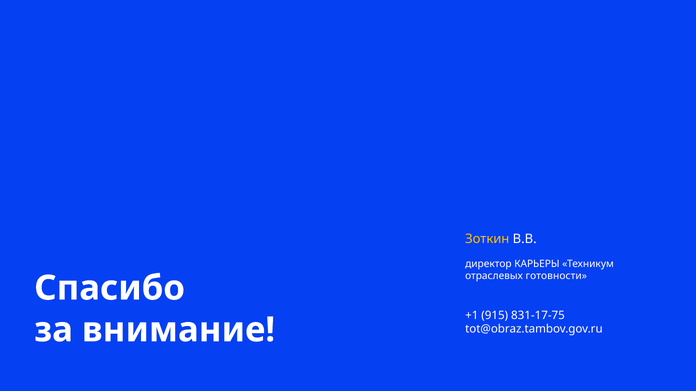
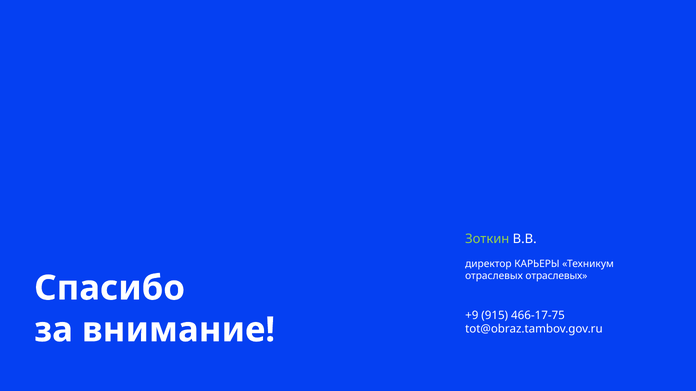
Зоткин colour: yellow -> light green (487, 239)
отраслевых готовности: готовности -> отраслевых (556, 276)
+1: +1 -> +9 (472, 316)
831-17-75: 831-17-75 -> 466-17-75 (538, 316)
